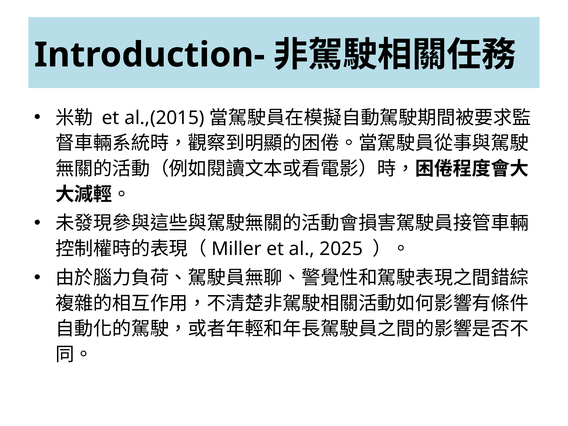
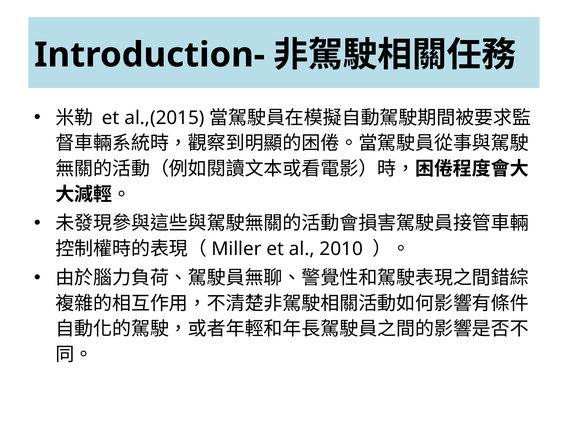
2025: 2025 -> 2010 (341, 249)
